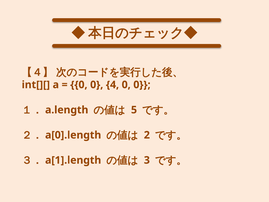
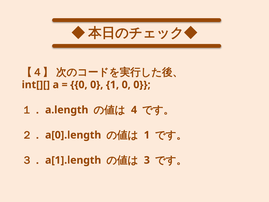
0 4: 4 -> 1 (112, 85)
5: 5 -> 4 (134, 110)
2: 2 -> 1 (147, 135)
